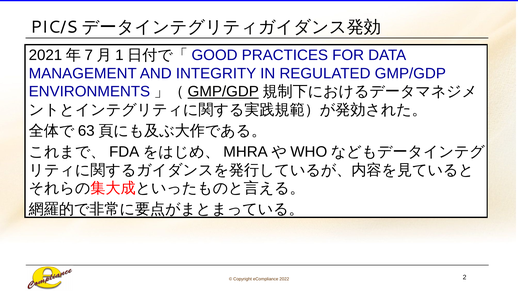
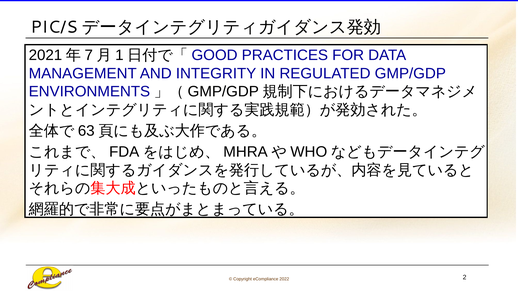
GMP/GDP underline: present -> none (223, 92)
